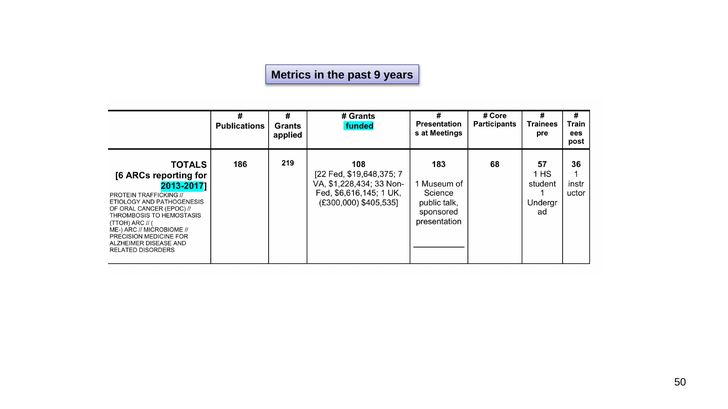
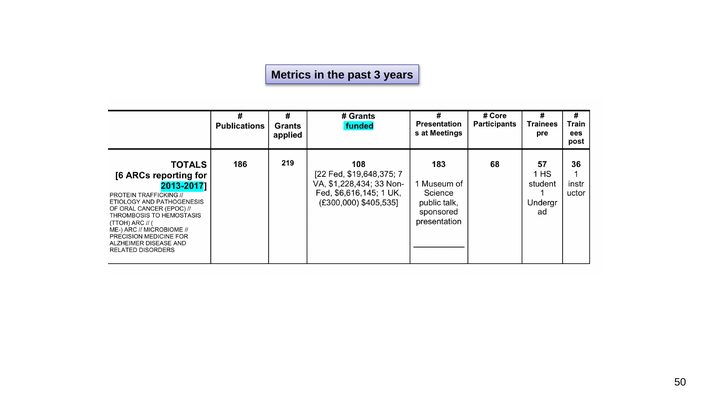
9: 9 -> 3 (377, 75)
